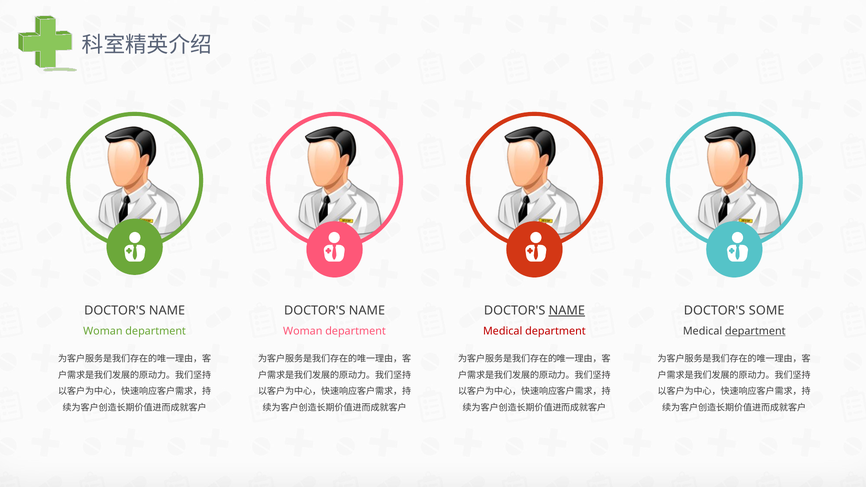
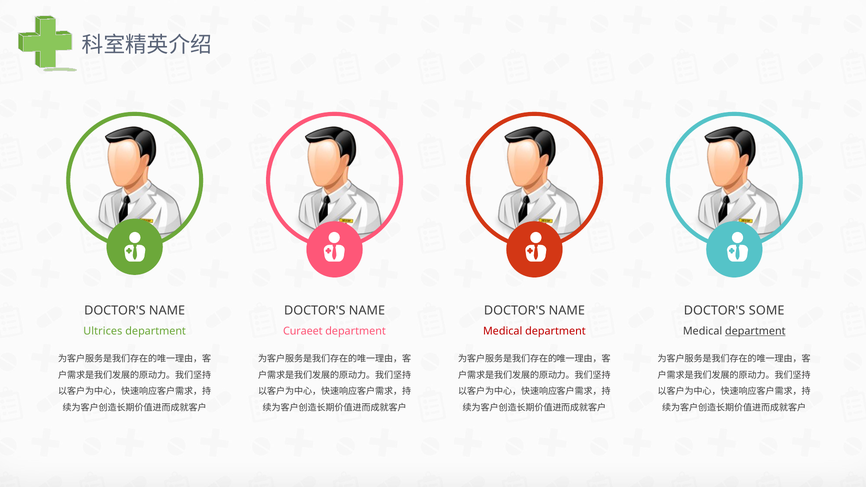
NAME underline: present -> none (567, 311)
Woman: Woman -> Ultrices (103, 331)
Woman: Woman -> Curaeet (303, 331)
